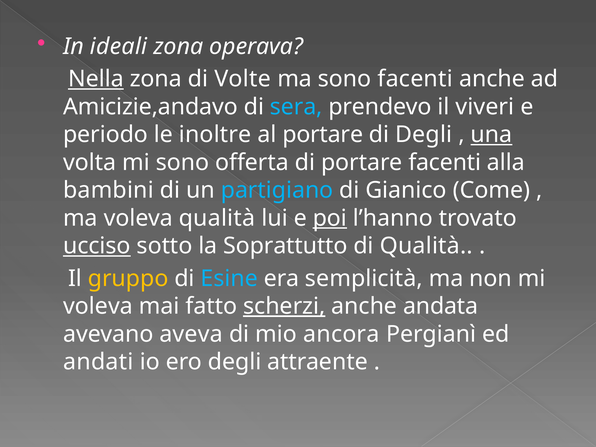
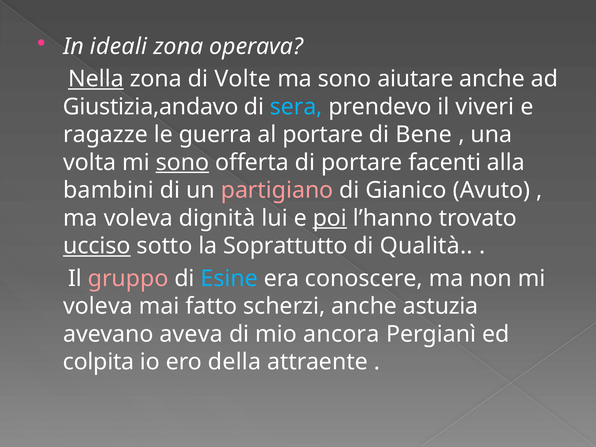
sono facenti: facenti -> aiutare (415, 79)
Amicizie,andavo: Amicizie,andavo -> Giustizia,andavo (151, 107)
periodo: periodo -> ragazze (105, 135)
inoltre: inoltre -> guerra (215, 135)
di Degli: Degli -> Bene (424, 135)
una underline: present -> none (491, 135)
sono underline: none -> present (182, 162)
partigiano colour: light blue -> pink (277, 190)
Come: Come -> Avuto (491, 190)
voleva qualità: qualità -> dignità (217, 218)
gruppo colour: yellow -> pink (128, 278)
semplicità: semplicità -> conoscere (364, 278)
scherzi underline: present -> none (284, 306)
andata: andata -> astuzia (441, 306)
andati: andati -> colpita (99, 362)
ero degli: degli -> della (235, 362)
